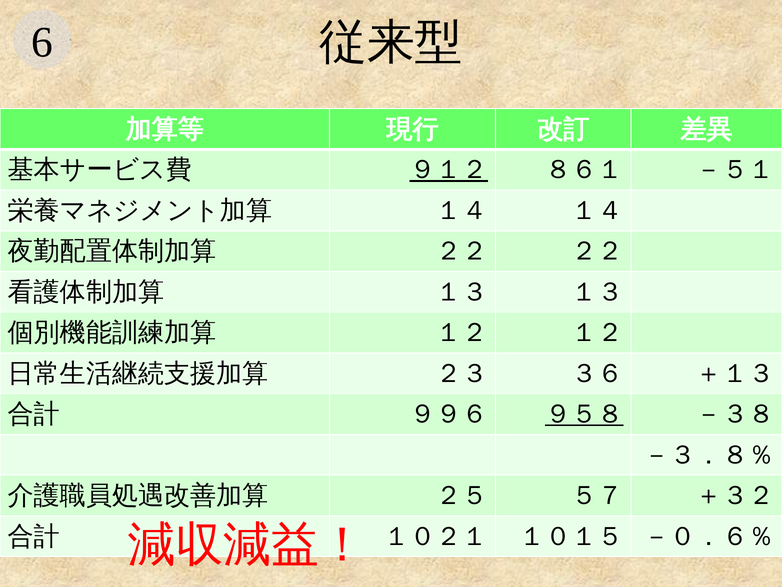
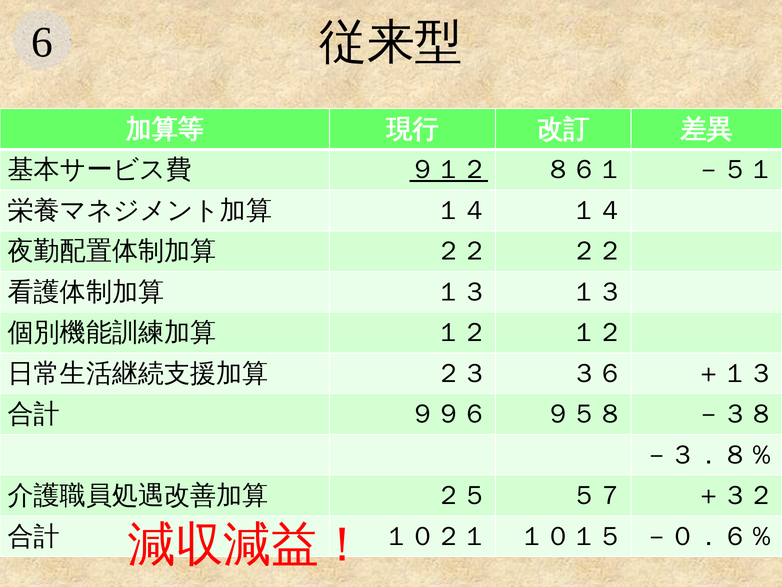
９５８ underline: present -> none (584, 414)
